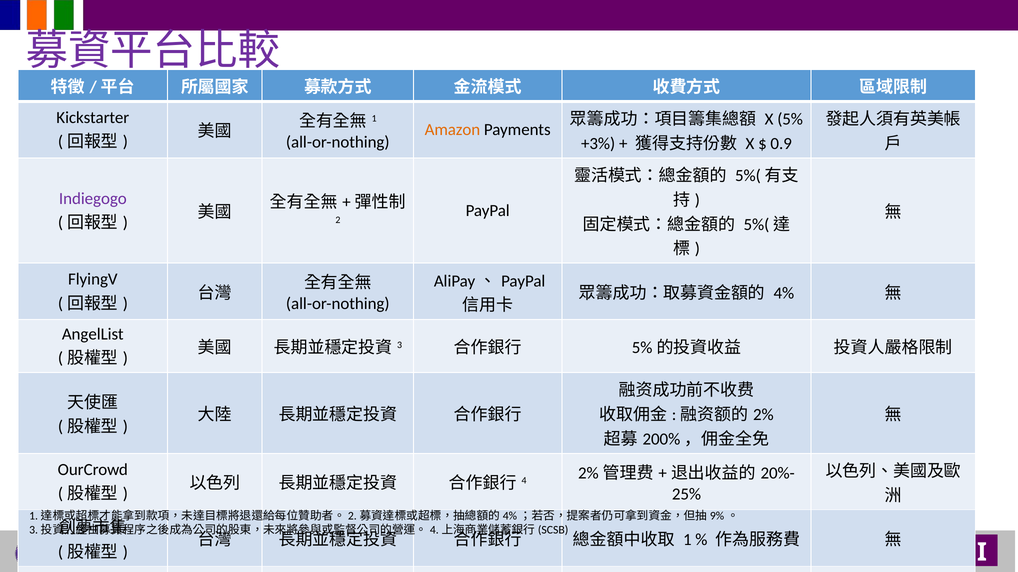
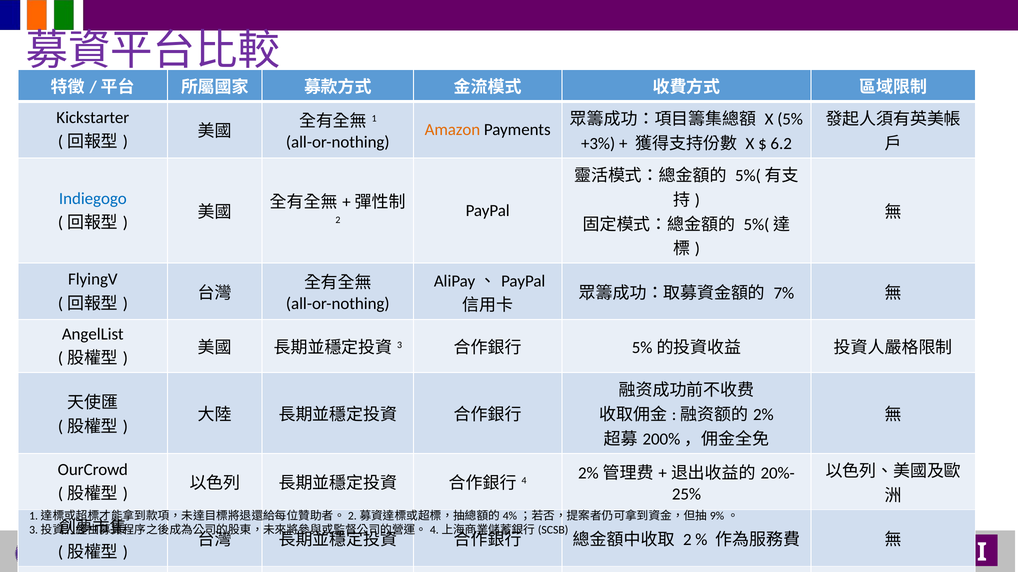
0.9: 0.9 -> 6.2 (781, 144)
Indiegogo colour: purple -> blue (93, 199)
4%: 4% -> 7% (784, 293)
1: 1 -> 2 (687, 540)
